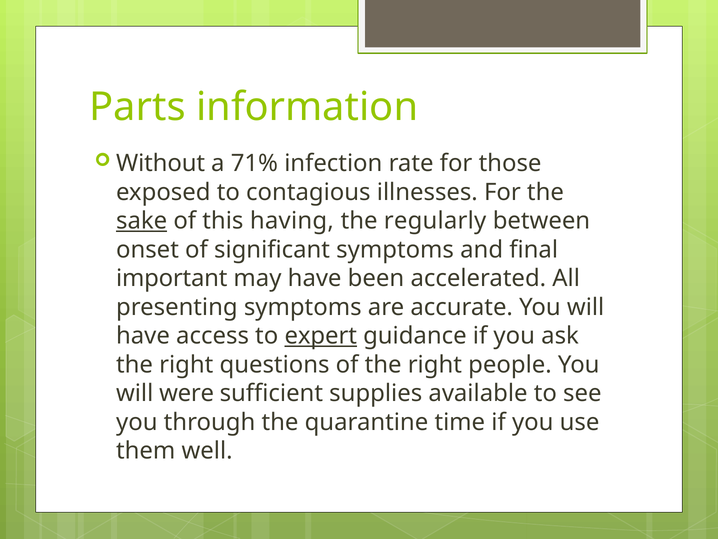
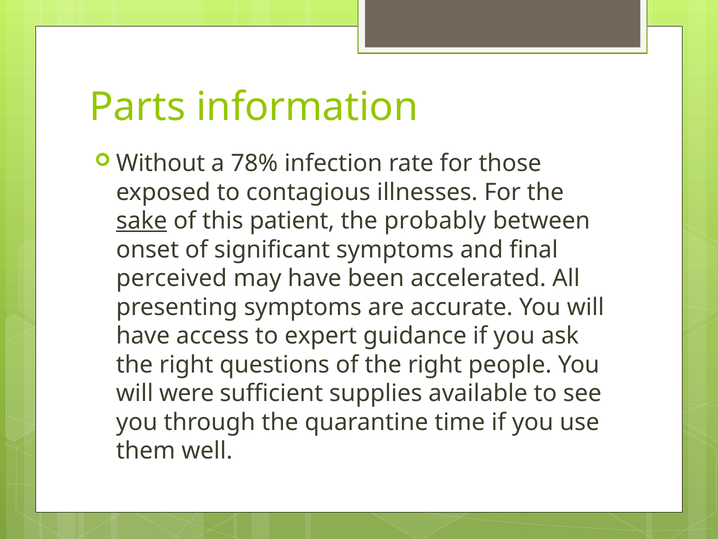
71%: 71% -> 78% (254, 163)
having: having -> patient (292, 221)
regularly: regularly -> probably (435, 221)
important: important -> perceived (172, 278)
expert underline: present -> none (321, 336)
